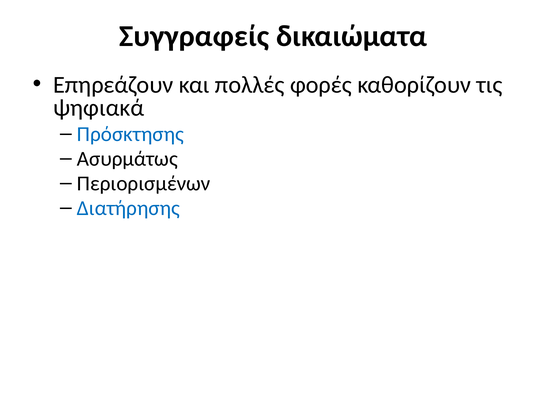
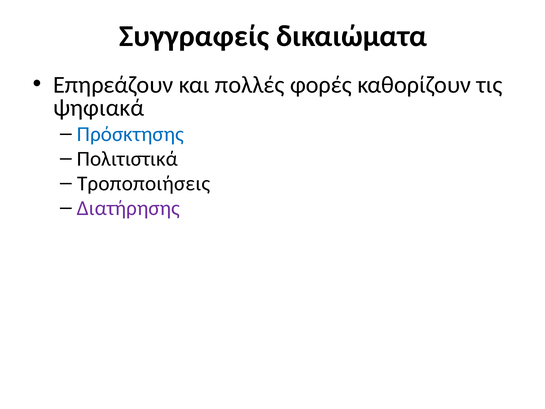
Ασυρμάτως: Ασυρμάτως -> Πολιτιστικά (127, 159)
Περιορισμένων: Περιορισμένων -> Τροποποιήσεις (144, 183)
Διατήρησης colour: blue -> purple (128, 208)
